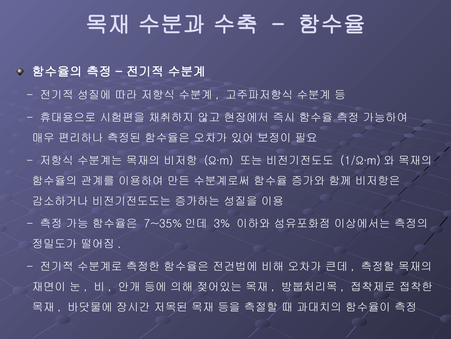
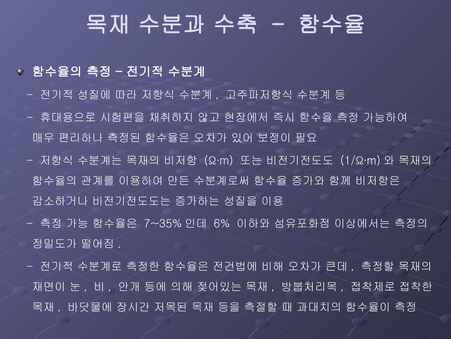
3%: 3% -> 6% (222, 223)
